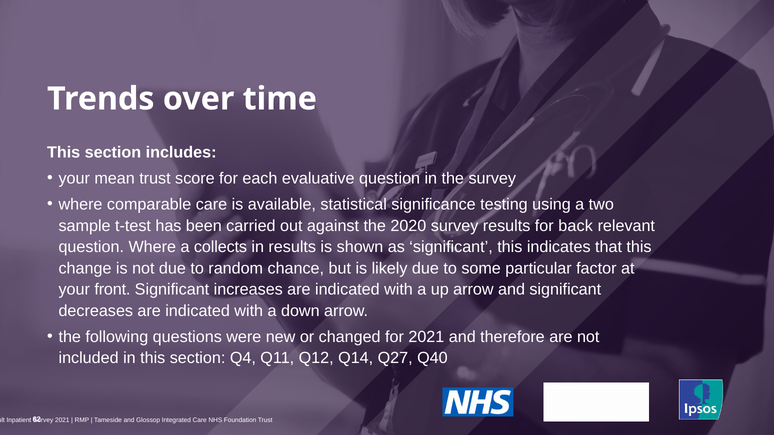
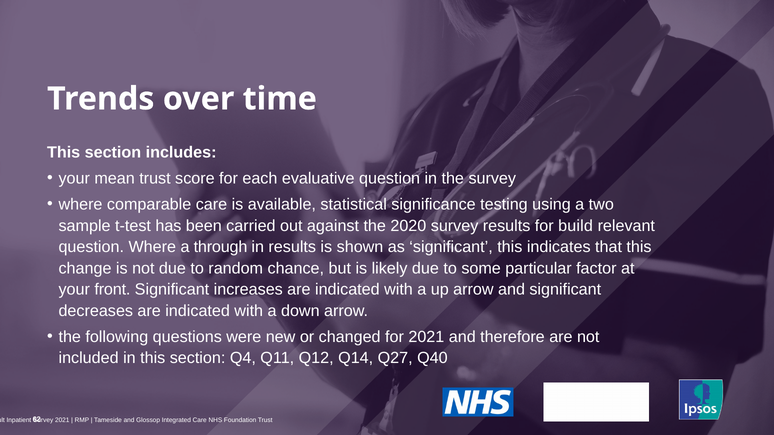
back: back -> build (576, 226)
collects: collects -> through (221, 247)
